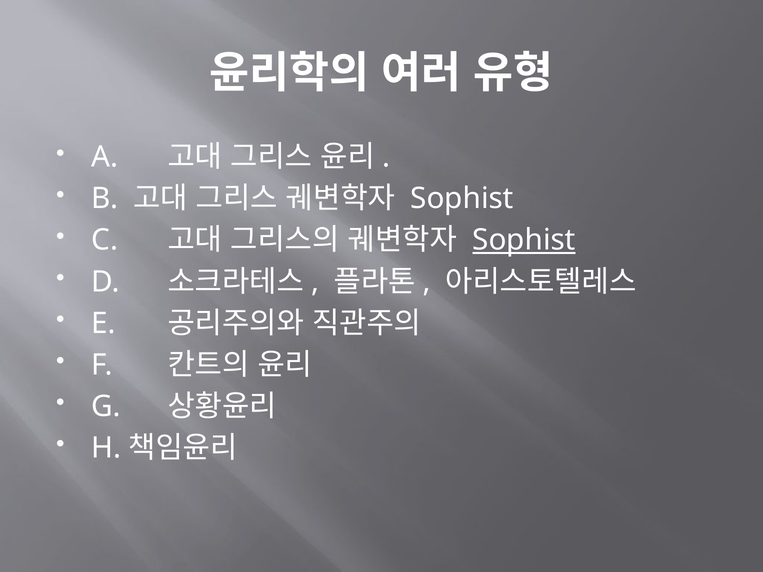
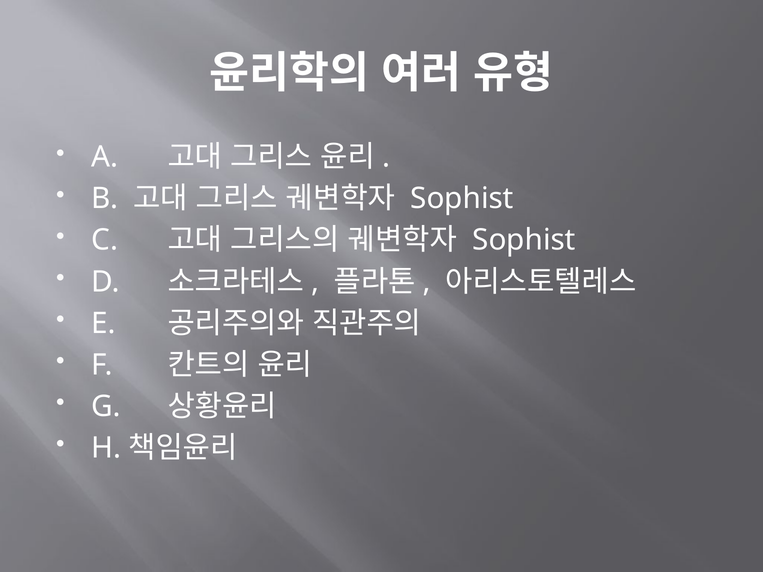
Sophist underline: present -> none (524, 240)
